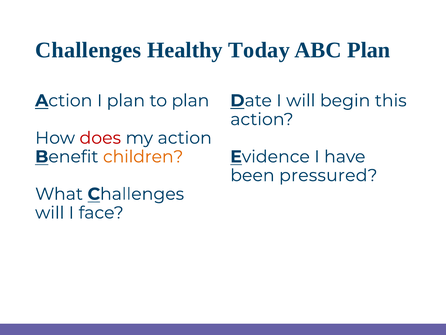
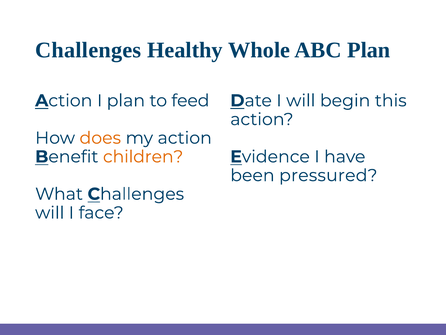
Today: Today -> Whole (259, 50)
to plan: plan -> feed (190, 101)
does colour: red -> orange (100, 138)
